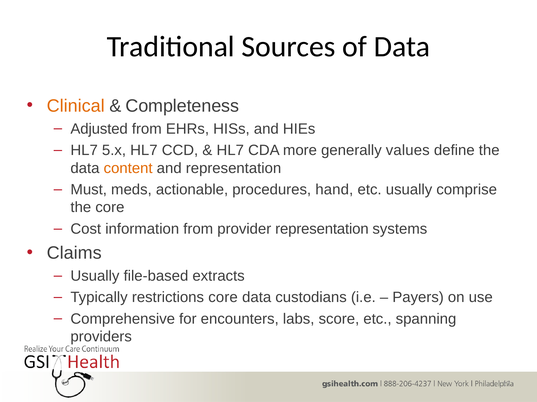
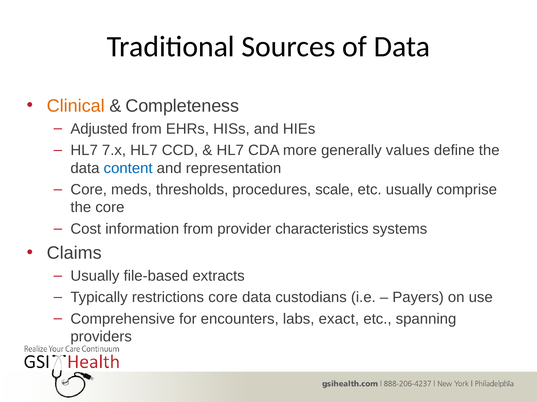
5.x: 5.x -> 7.x (114, 151)
content colour: orange -> blue (128, 168)
Must: Must -> Core (89, 190)
actionable: actionable -> thresholds (192, 190)
hand: hand -> scale (334, 190)
provider representation: representation -> characteristics (322, 229)
score: score -> exact (339, 319)
